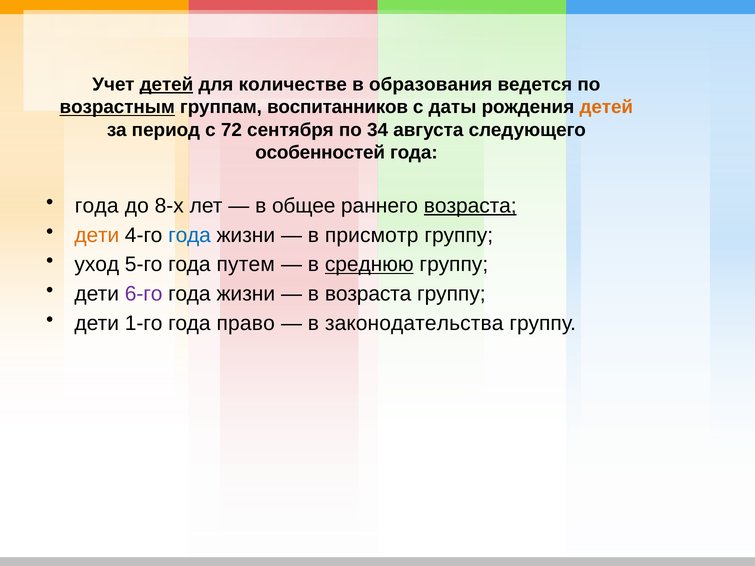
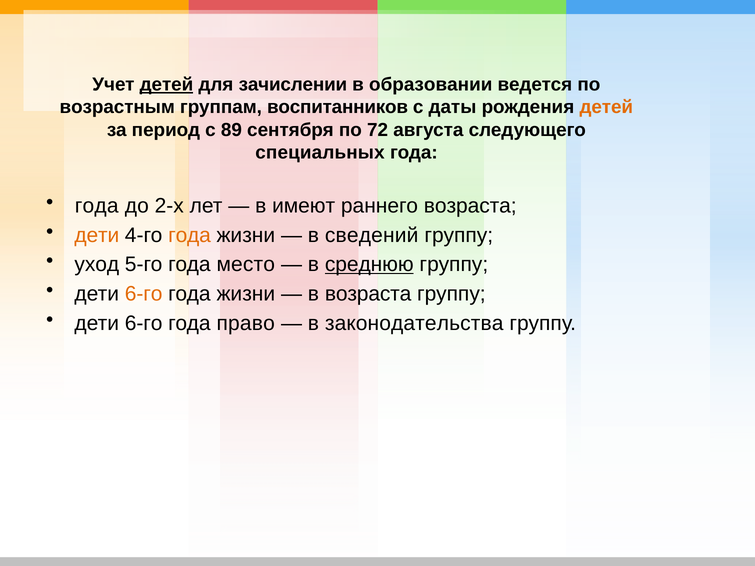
количестве: количестве -> зачислении (293, 85)
образования: образования -> образовании (431, 85)
возрастным underline: present -> none (117, 107)
72: 72 -> 89 (231, 130)
34: 34 -> 72 (378, 130)
особенностей: особенностей -> специальных (320, 153)
8-х: 8-х -> 2-х (169, 206)
общее: общее -> имеют (304, 206)
возраста underline: present -> none (470, 206)
года colour: blue -> orange (190, 235)
присмотр: присмотр -> сведений (372, 235)
путем: путем -> место (246, 265)
6-го colour: purple -> orange (144, 294)
1-го: 1-го -> 6-го (144, 323)
